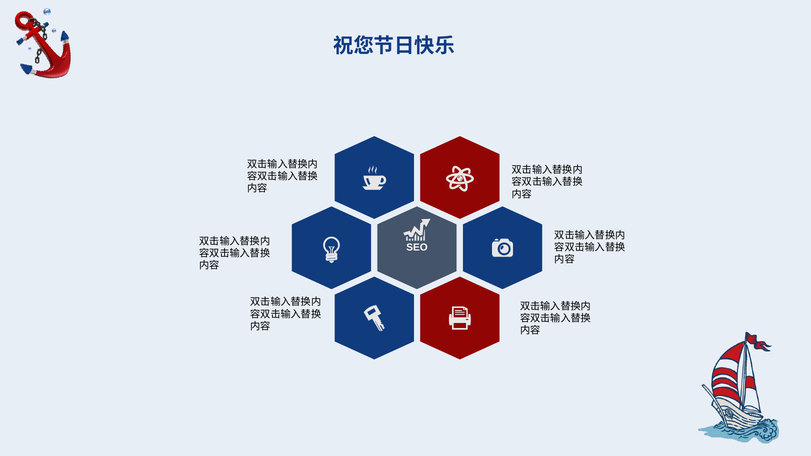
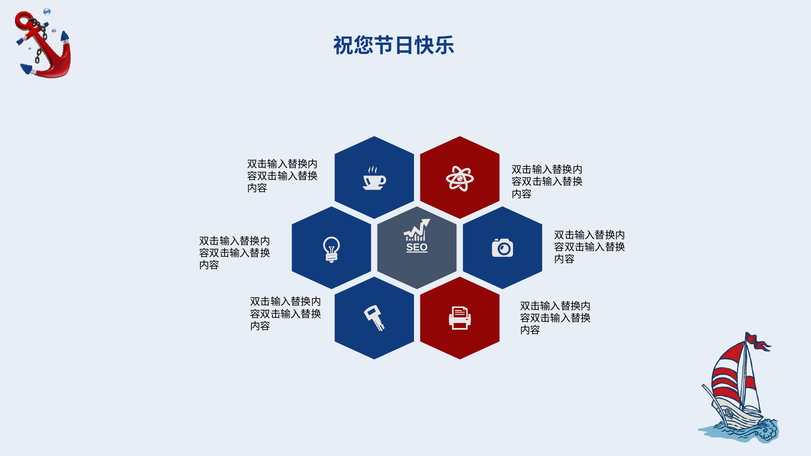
SEO underline: none -> present (417, 248)
